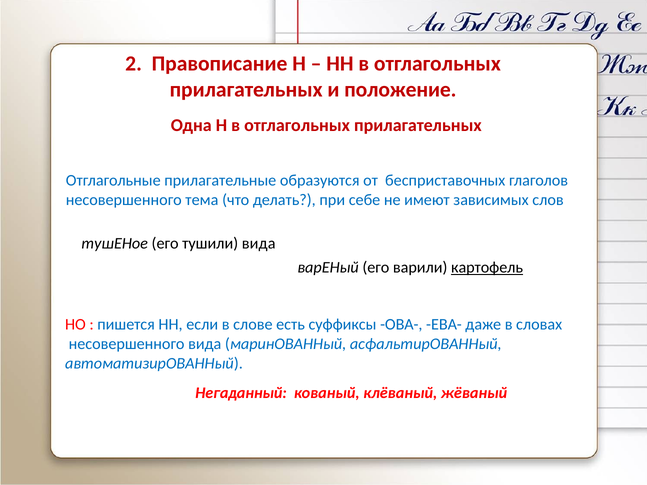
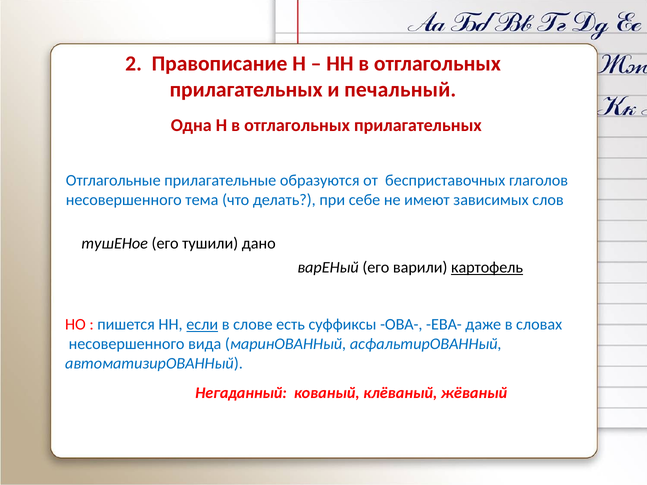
положение: положение -> печальный (400, 90)
тушили вида: вида -> дано (259, 243)
если underline: none -> present (202, 325)
